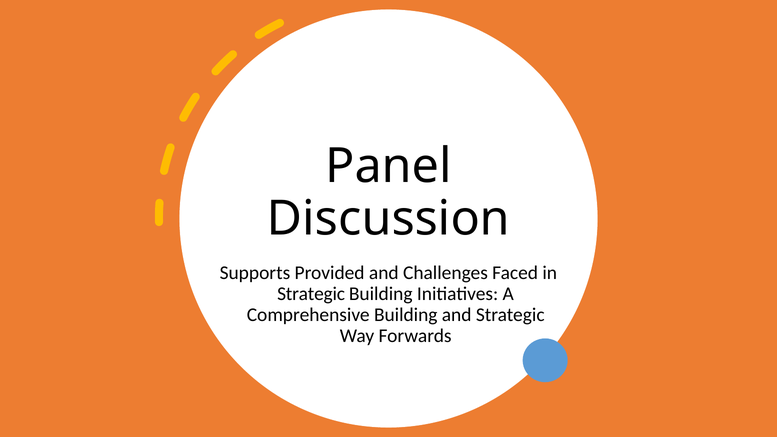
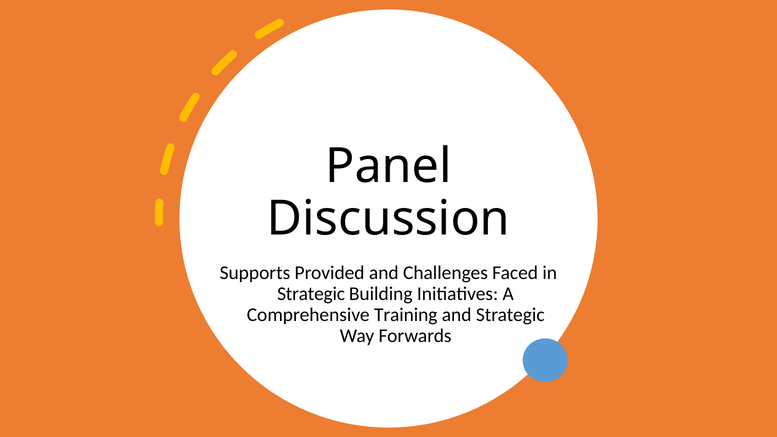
Comprehensive Building: Building -> Training (406, 315)
